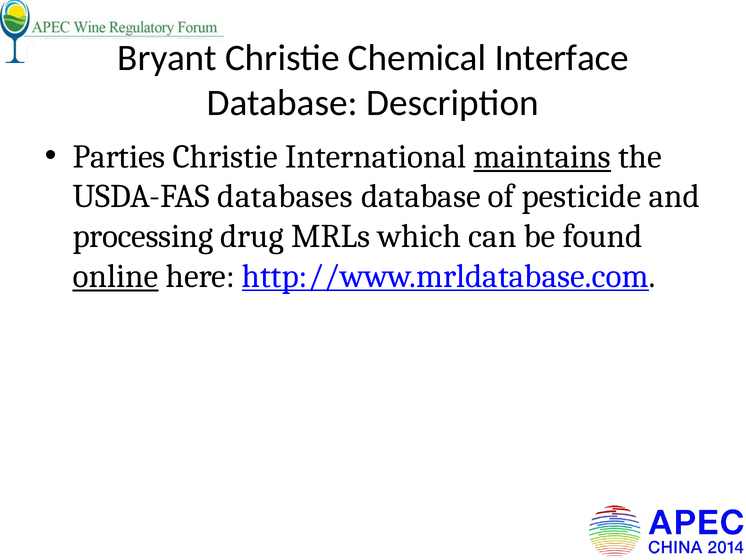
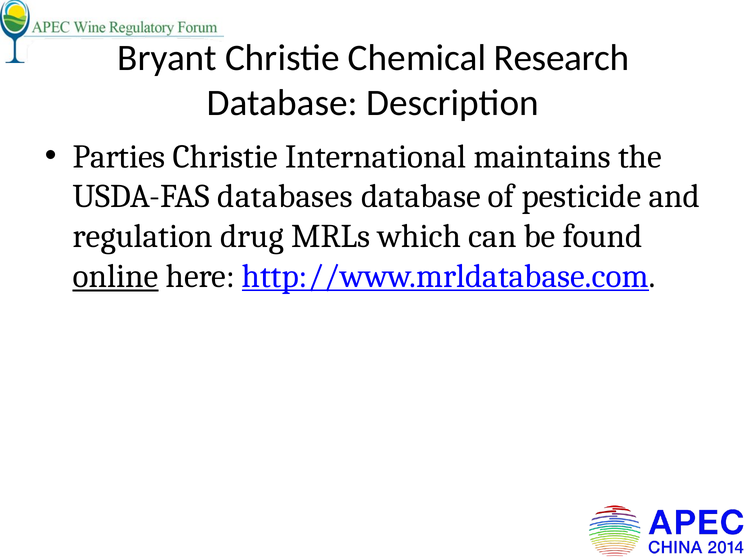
Interface: Interface -> Research (562, 58)
maintains underline: present -> none (542, 156)
processing: processing -> regulation (143, 236)
